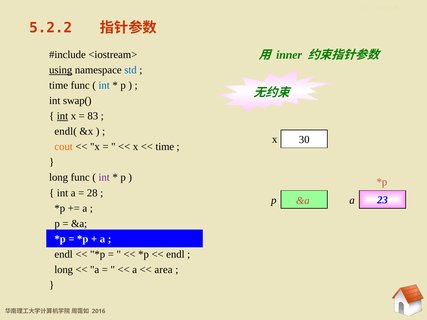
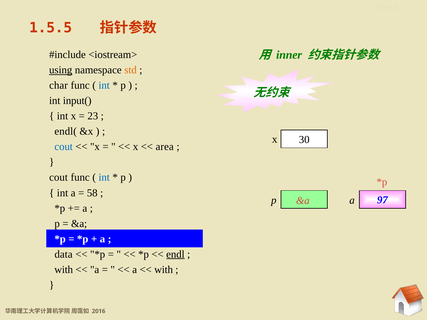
5.2.2: 5.2.2 -> 1.5.5 (51, 28)
std colour: blue -> orange (130, 70)
time: time -> char (59, 85)
swap(: swap( -> input( (77, 101)
int underline: present -> none (62, 116)
83: 83 -> 23 (93, 116)
cout colour: orange -> blue (64, 147)
time: time -> area (165, 147)
long: long -> cout (59, 178)
int colour: purple -> blue (104, 178)
28: 28 -> 58 (92, 193)
23: 23 -> 97 (382, 200)
endl: endl -> data (64, 254)
endl underline: none -> present (175, 254)
long: long -> with (64, 270)
area: area -> with (164, 270)
